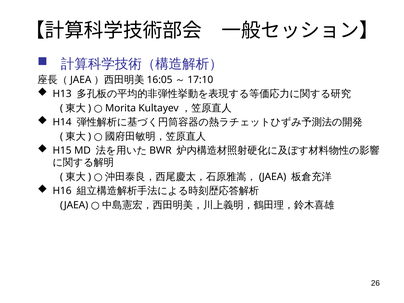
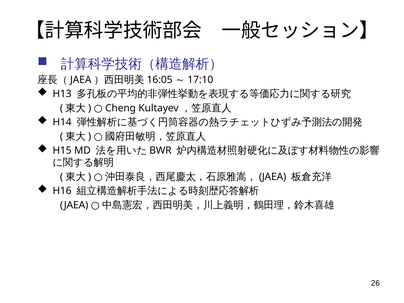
Morita: Morita -> Cheng (121, 108)
